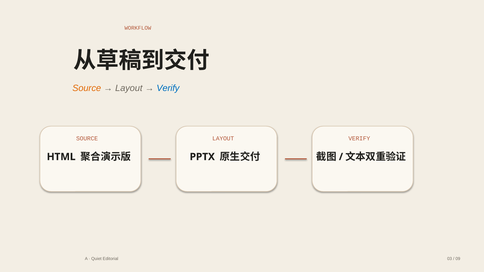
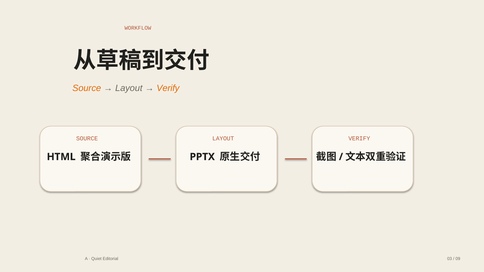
Verify colour: blue -> orange (168, 88)
